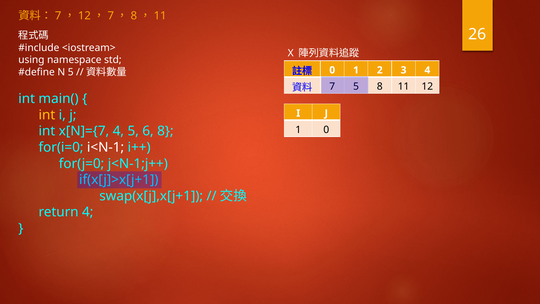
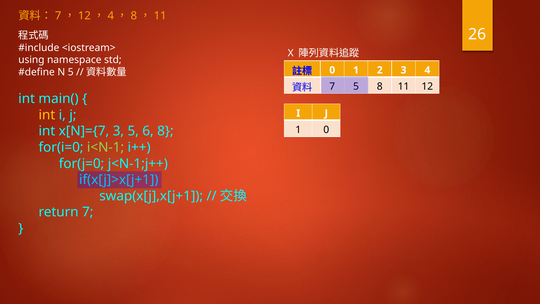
7: 7 -> 4 (111, 16)
x[N]={7 4: 4 -> 3 (118, 131)
i<N-1 colour: white -> light green (106, 147)
return 4: 4 -> 7 (88, 212)
